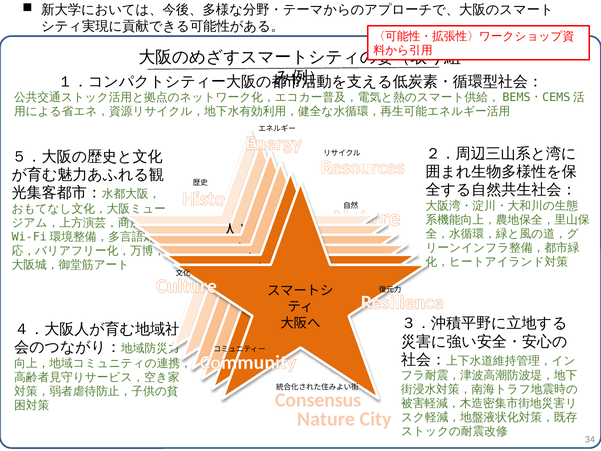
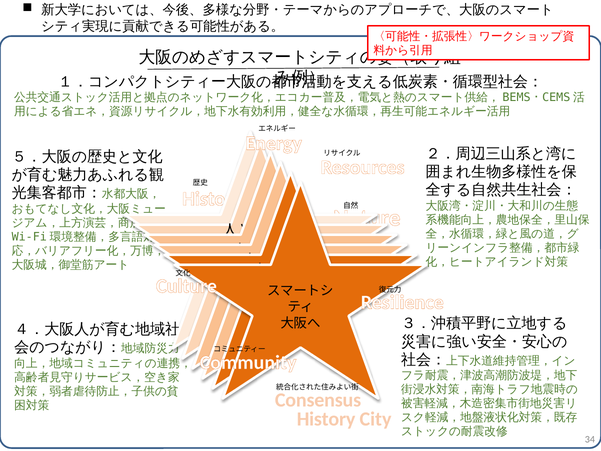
Nature: Nature -> History (326, 419)
